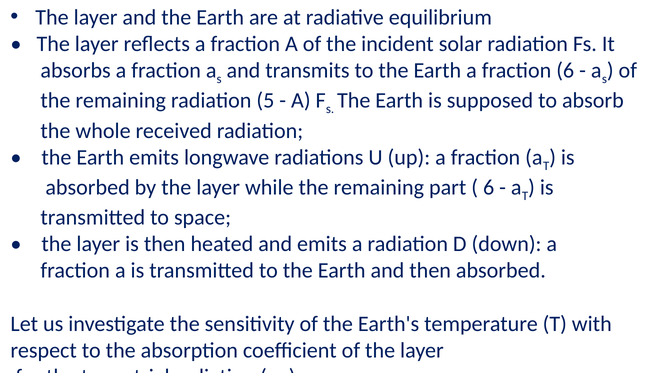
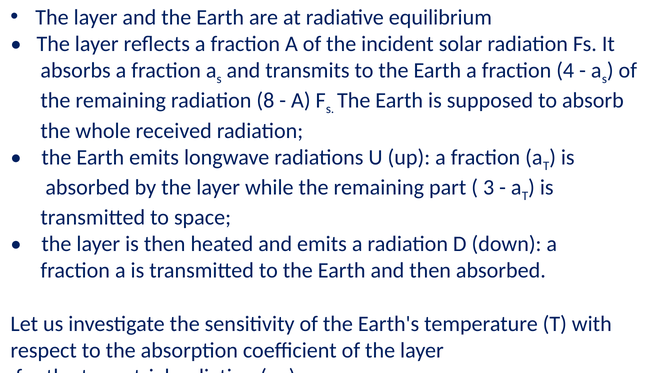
fraction 6: 6 -> 4 (565, 70)
5: 5 -> 8 (265, 100)
6: 6 -> 3 (489, 187)
